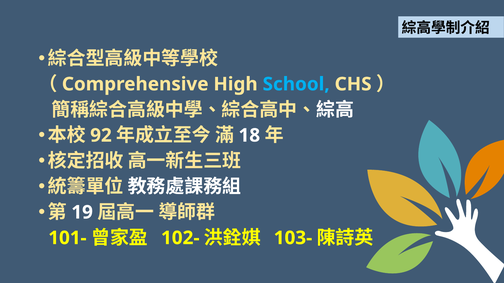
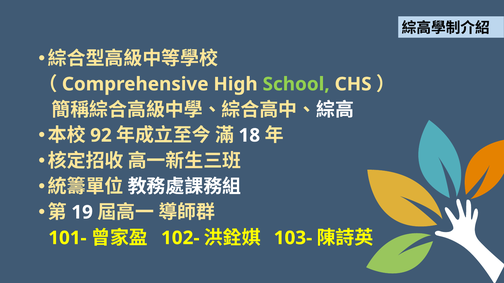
School colour: light blue -> light green (296, 84)
